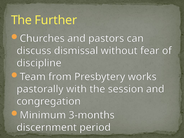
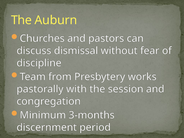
Further: Further -> Auburn (56, 20)
